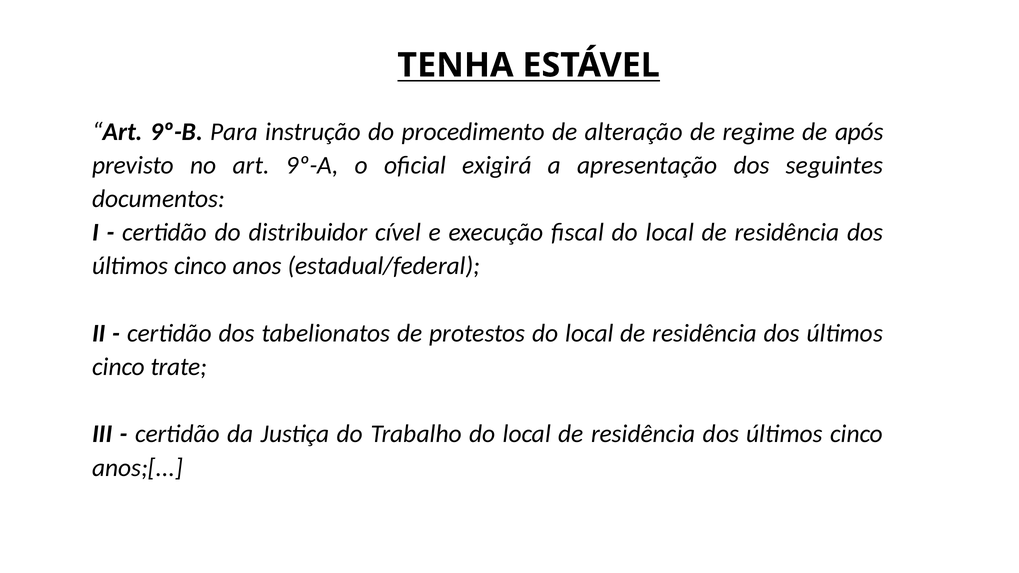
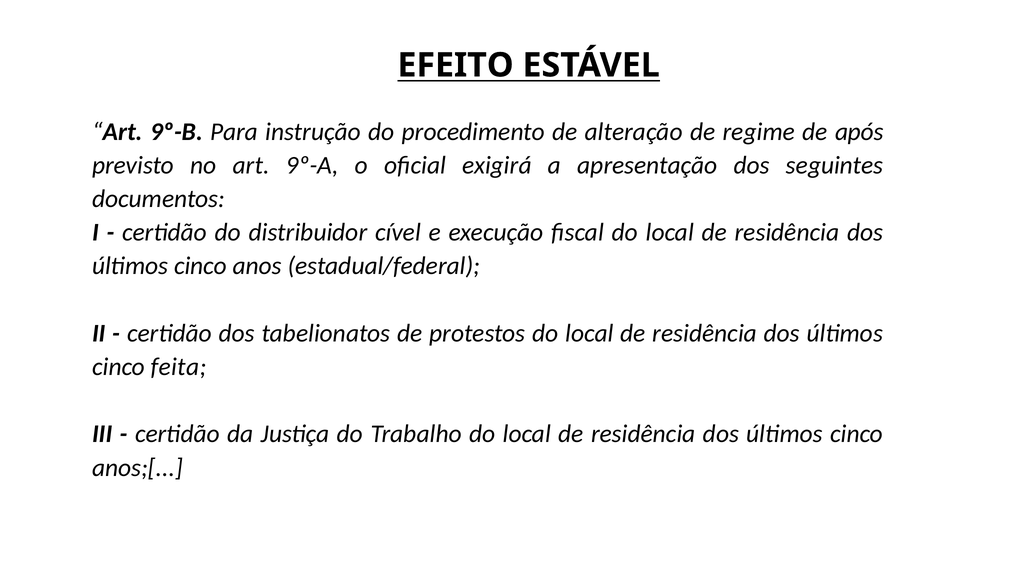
TENHA: TENHA -> EFEITO (456, 65)
trate: trate -> feita (179, 367)
